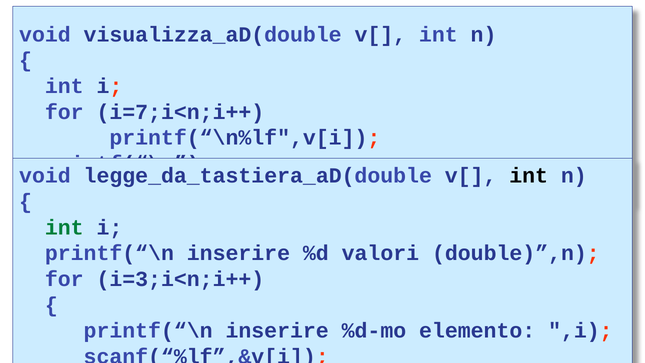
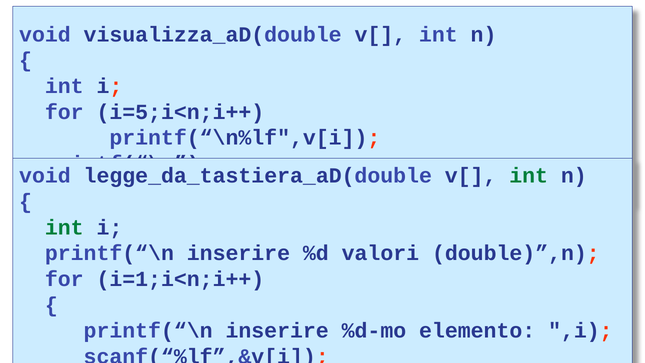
i=7;i<n;i++: i=7;i<n;i++ -> i=5;i<n;i++ (180, 112)
int colour: black -> green (529, 176)
i=3;i<n;i++: i=3;i<n;i++ -> i=1;i<n;i++ (180, 279)
